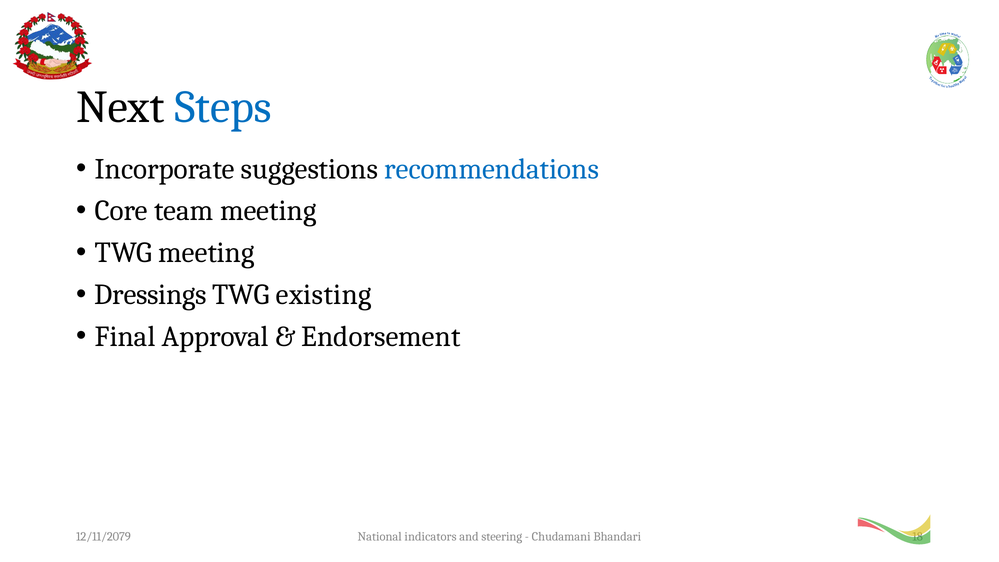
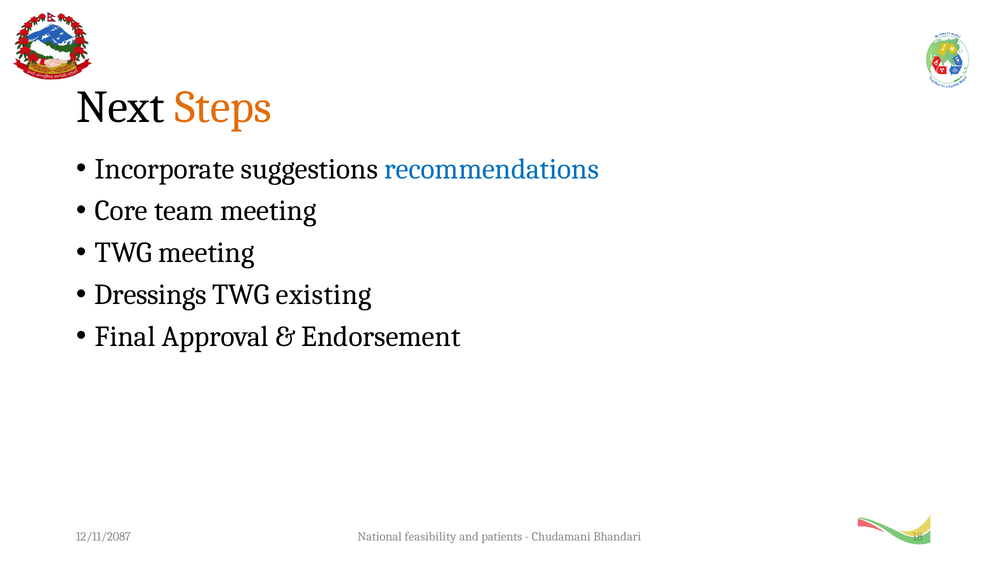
Steps colour: blue -> orange (223, 107)
12/11/2079: 12/11/2079 -> 12/11/2087 (103, 537)
indicators: indicators -> feasibility (430, 537)
steering: steering -> patients (502, 537)
